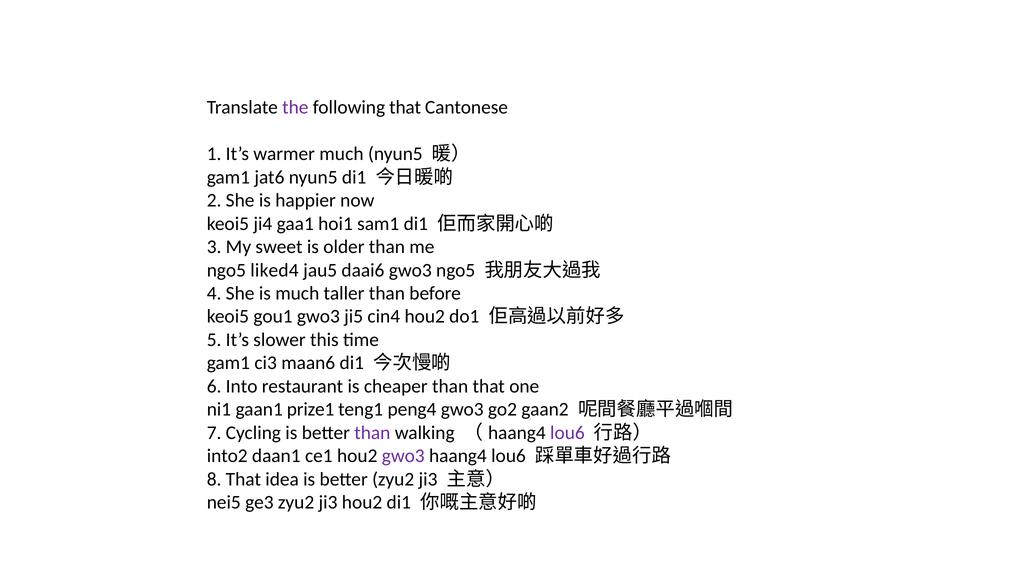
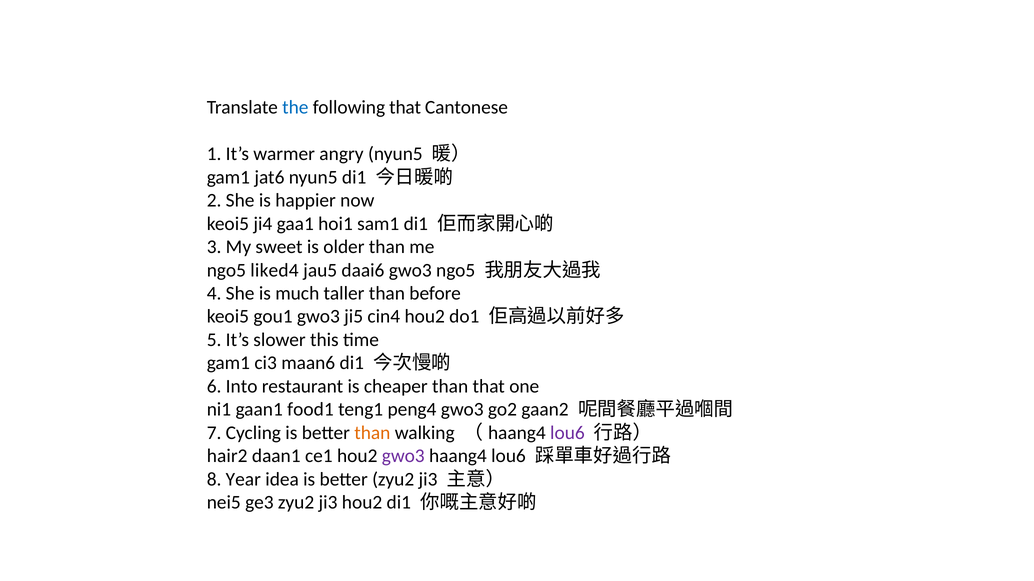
the colour: purple -> blue (295, 108)
warmer much: much -> angry (341, 154)
prize1: prize1 -> food1 (310, 410)
than colour: purple -> orange (372, 433)
into2: into2 -> hair2 (227, 457)
8 That: That -> Year (243, 480)
